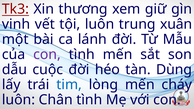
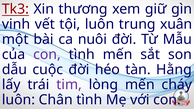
lánh: lánh -> nuôi (92, 39)
Dùng: Dùng -> Hằng (174, 70)
tim colour: blue -> purple (69, 85)
